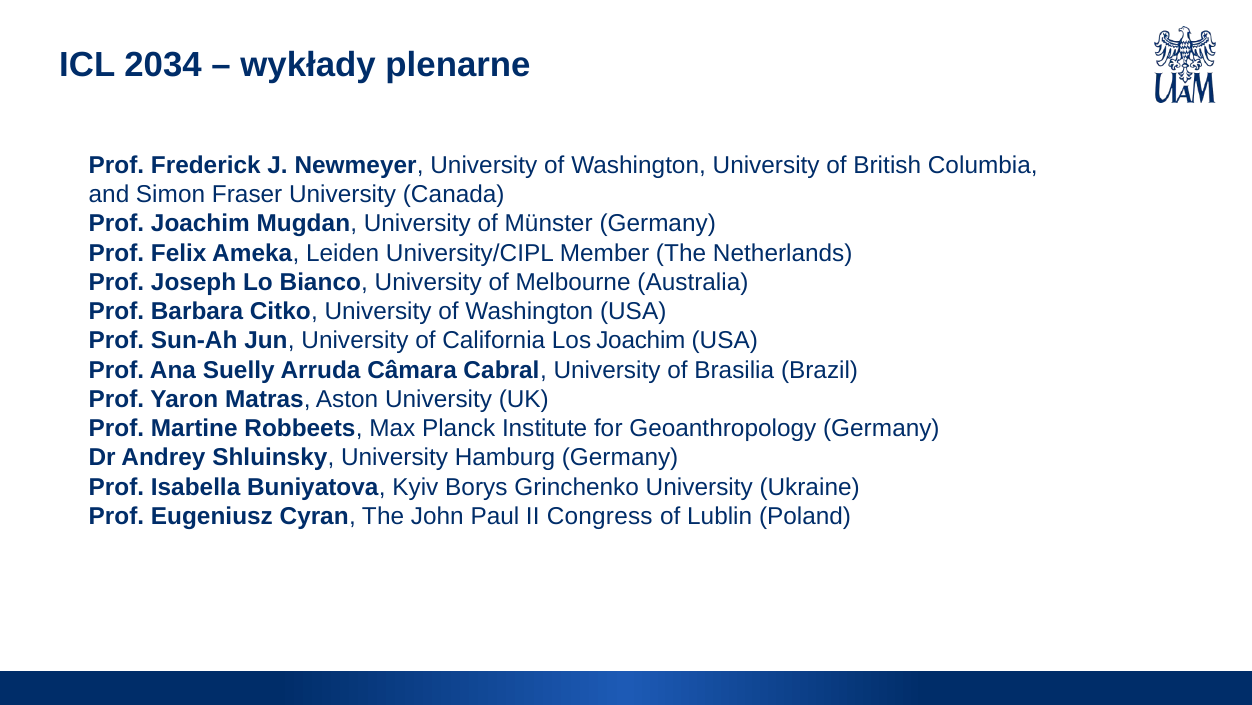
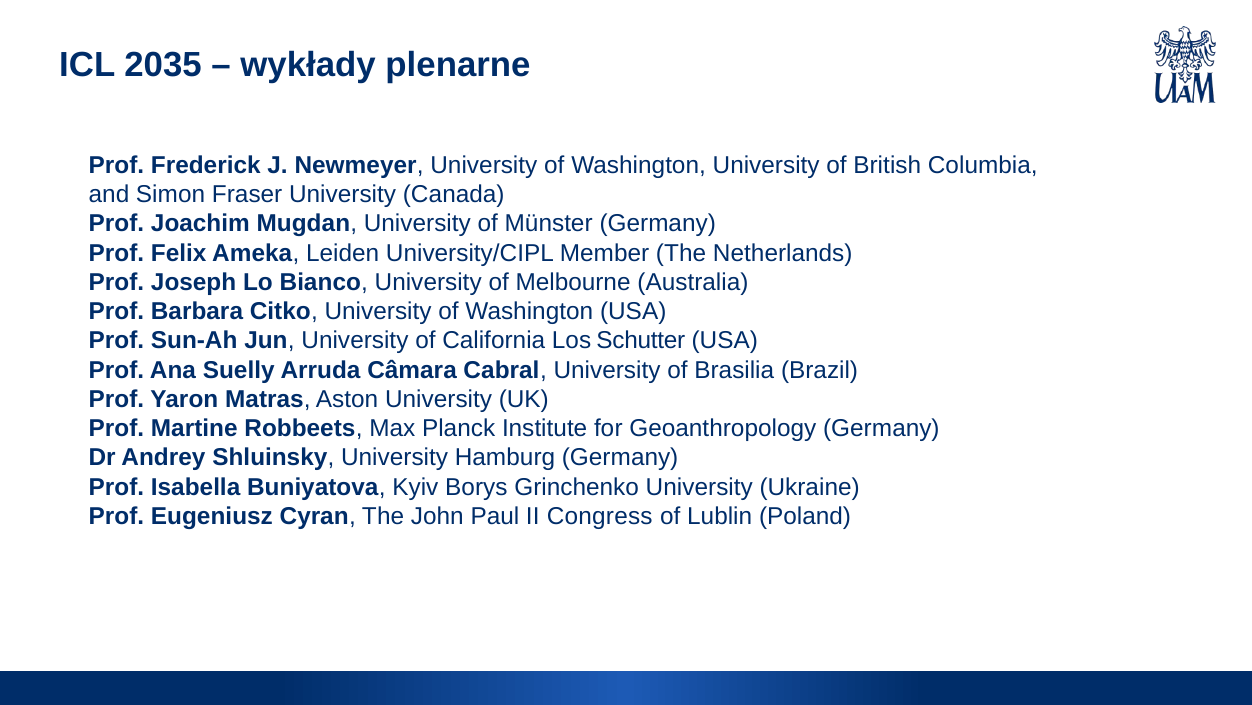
2034: 2034 -> 2035 (163, 65)
Los Joachim: Joachim -> Schutter (641, 341)
